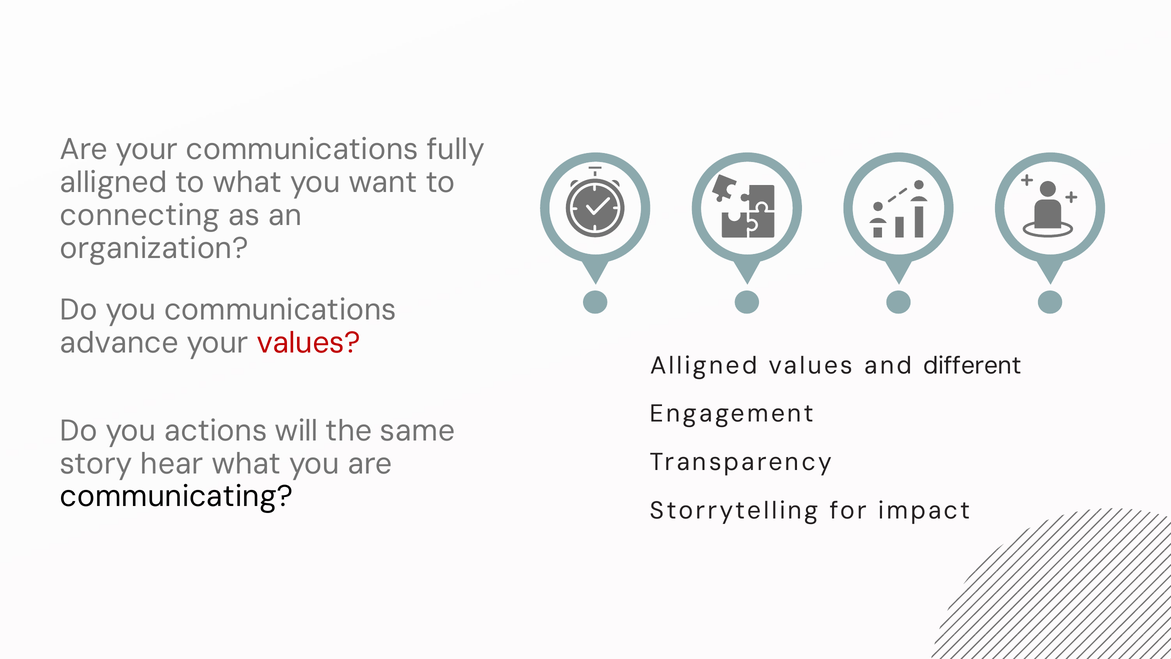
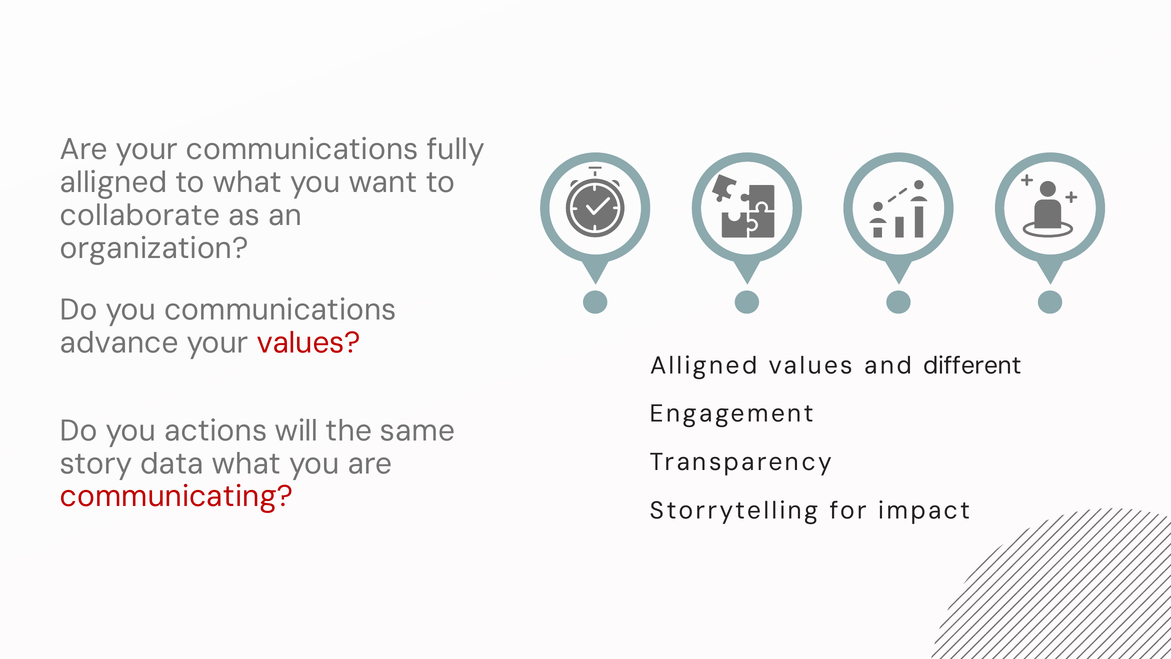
connecting: connecting -> collaborate (140, 215)
hear: hear -> data (172, 463)
communicating colour: black -> red (176, 496)
